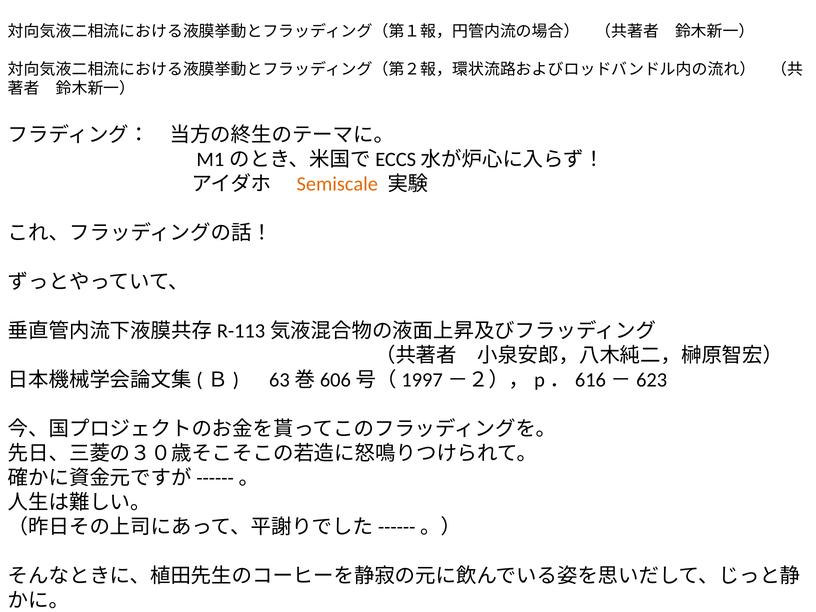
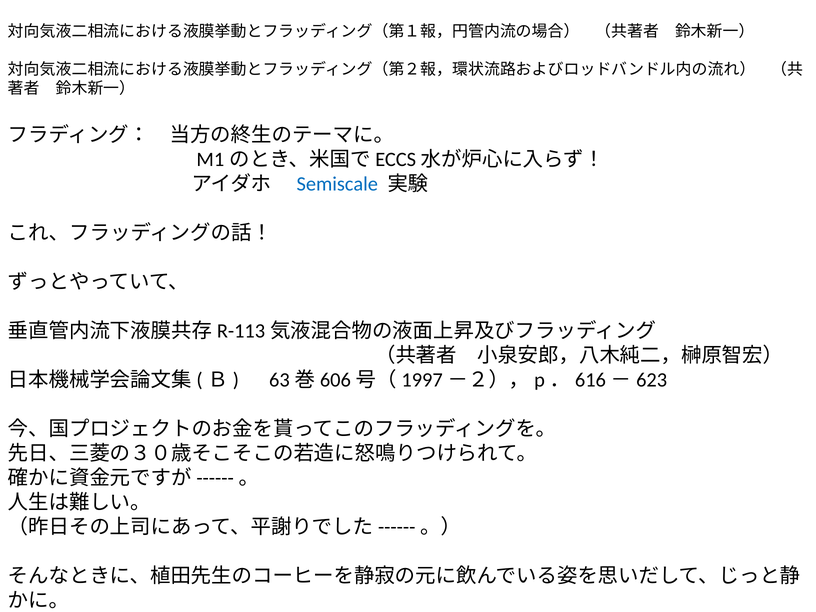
Semiscale colour: orange -> blue (337, 184)
